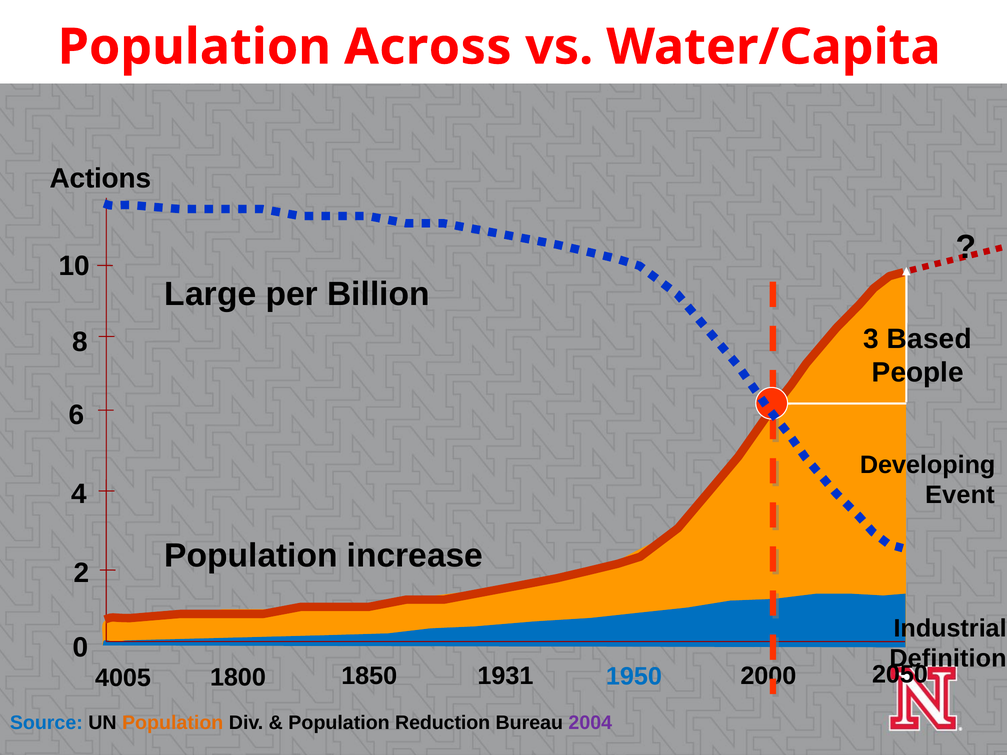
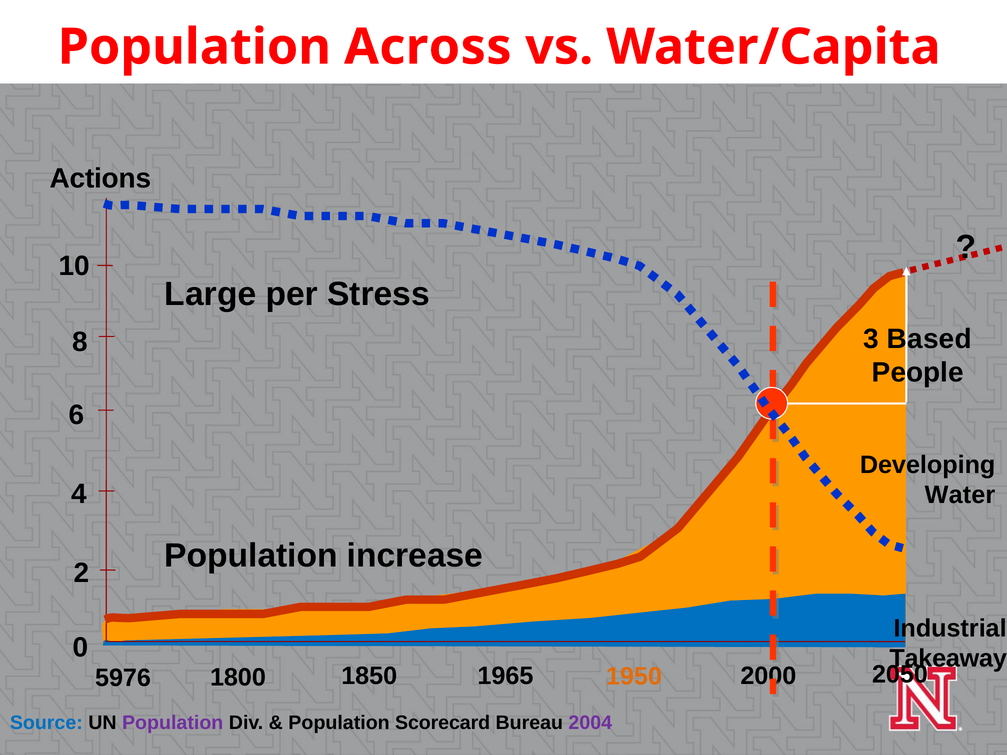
Billion: Billion -> Stress (378, 294)
Event: Event -> Water (960, 495)
Definition: Definition -> Takeaway (948, 659)
1950 colour: blue -> orange (634, 676)
1931: 1931 -> 1965 (505, 676)
4005: 4005 -> 5976 (123, 678)
Population colour: orange -> purple (173, 723)
Reduction: Reduction -> Scorecard (443, 723)
